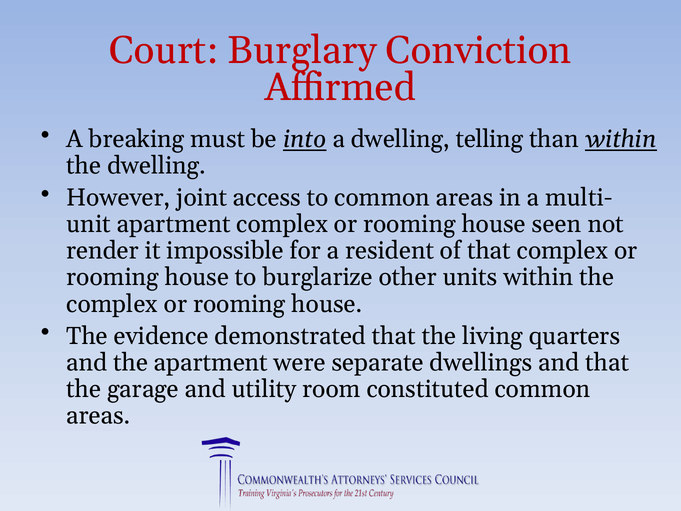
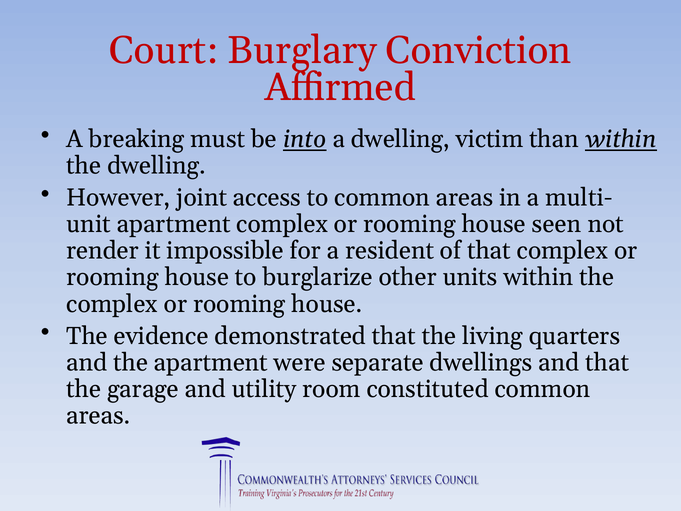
telling: telling -> victim (490, 139)
